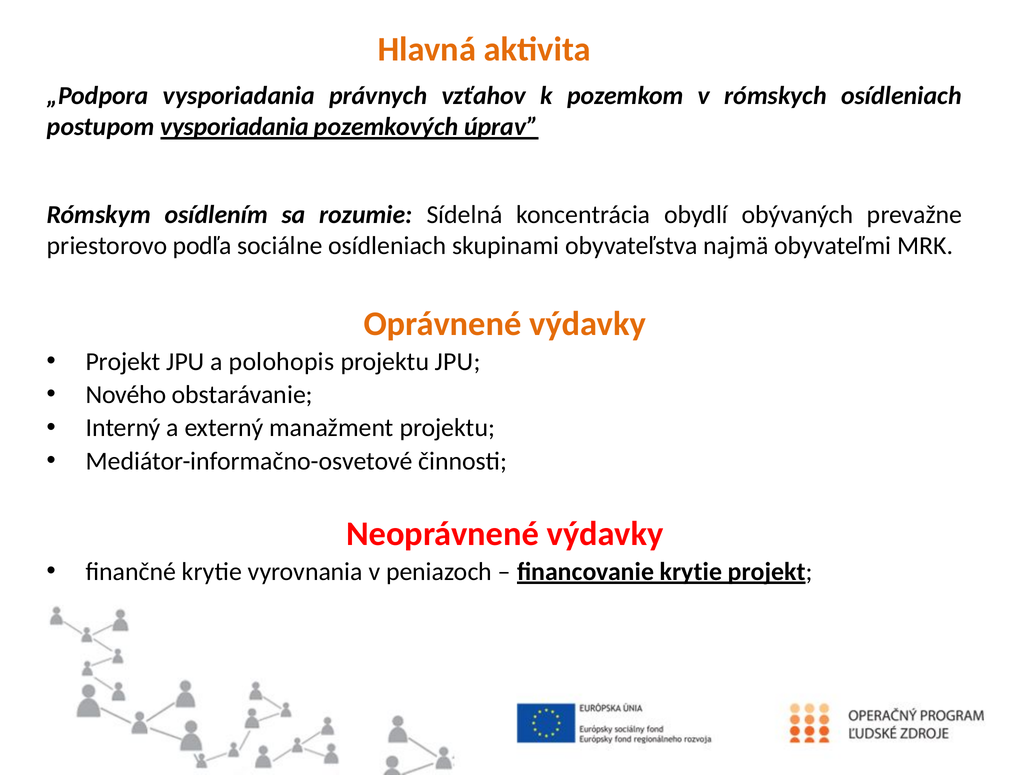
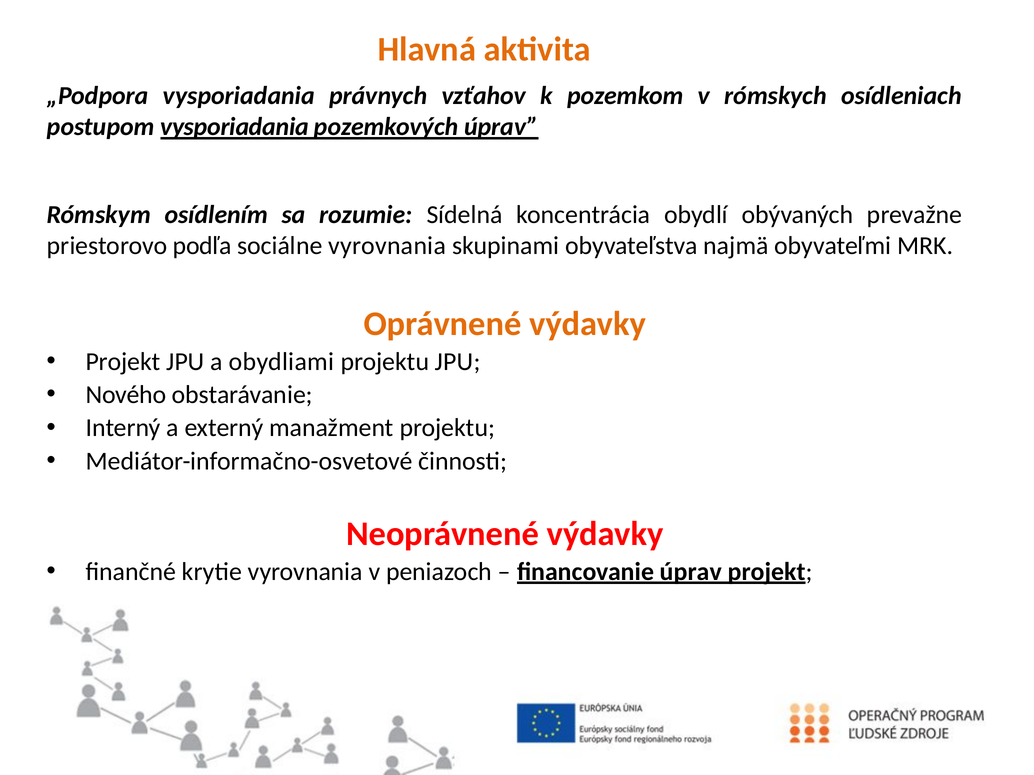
sociálne osídleniach: osídleniach -> vyrovnania (387, 246)
polohopis: polohopis -> obydliami (281, 362)
financovanie krytie: krytie -> úprav (691, 572)
